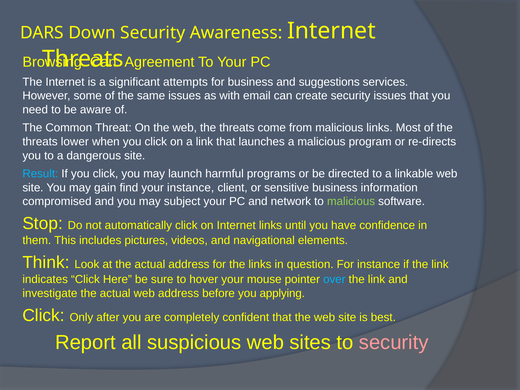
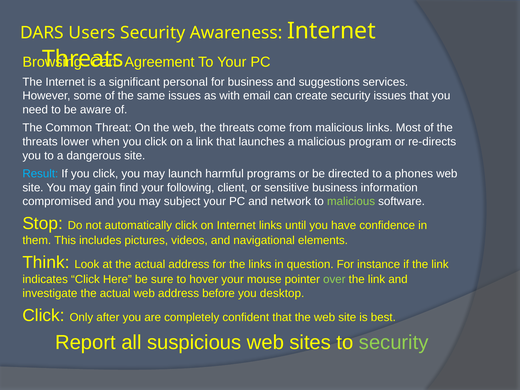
Down: Down -> Users (92, 33)
attempts: attempts -> personal (185, 82)
linkable: linkable -> phones (414, 174)
your instance: instance -> following (191, 188)
over colour: light blue -> light green (334, 279)
applying: applying -> desktop (282, 293)
security colour: pink -> light green (394, 342)
